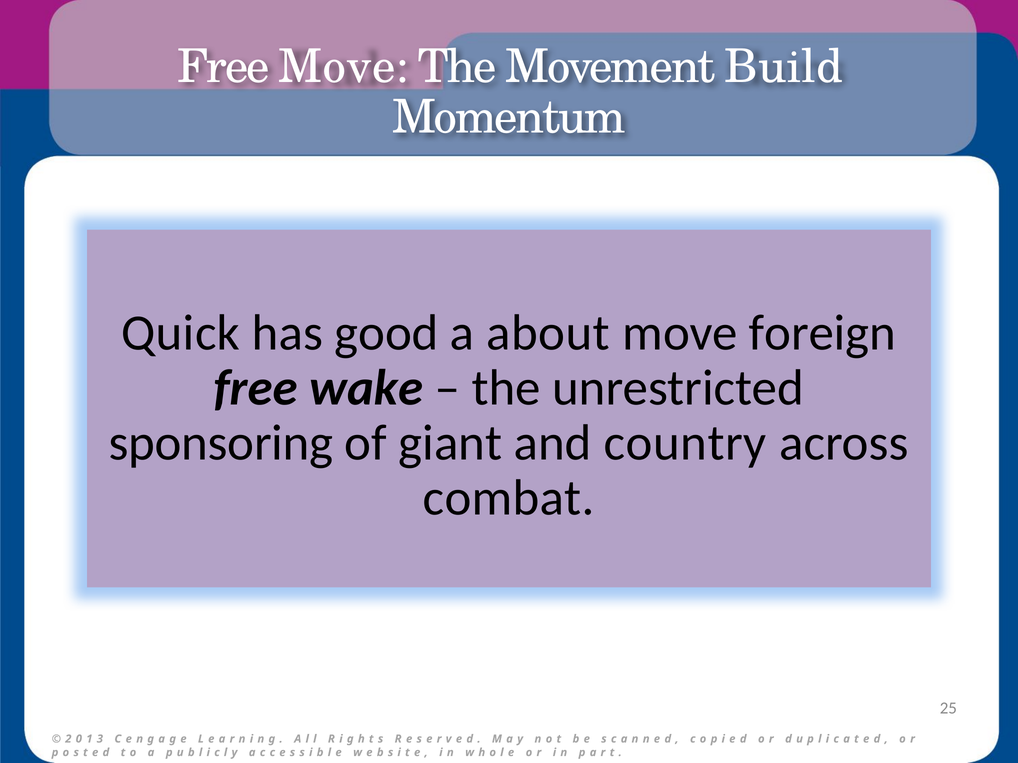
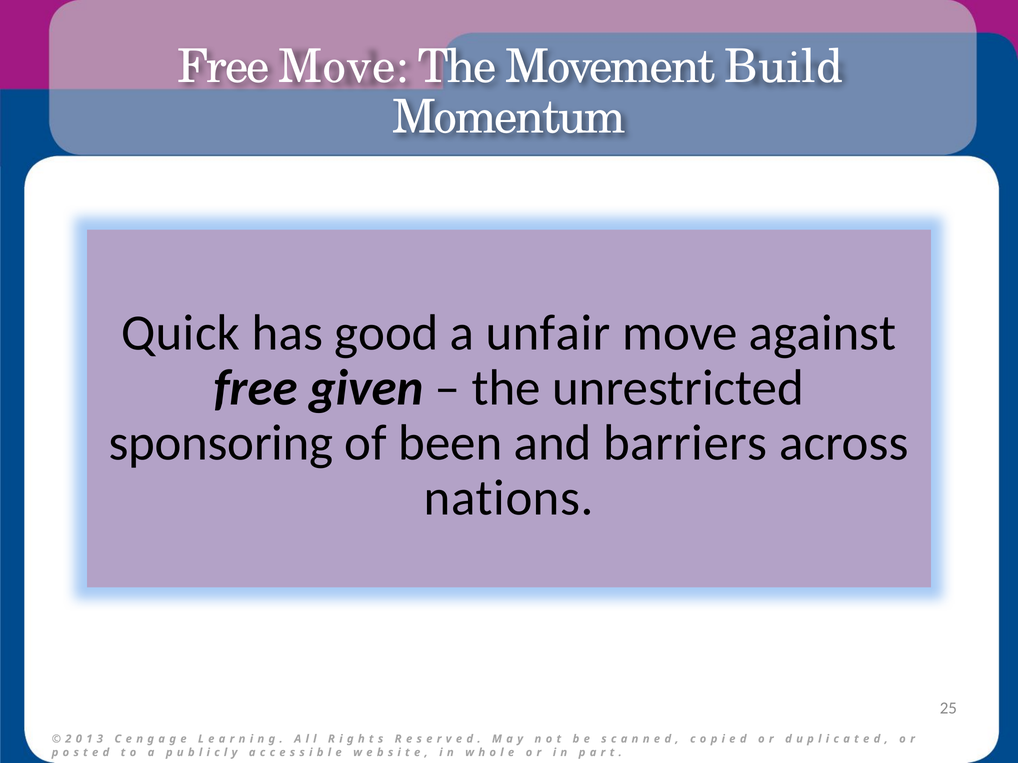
about: about -> unfair (548, 333)
foreign: foreign -> against (822, 333)
wake: wake -> given (366, 388)
giant: giant -> been (450, 443)
country: country -> barriers (685, 443)
combat: combat -> nations (509, 498)
